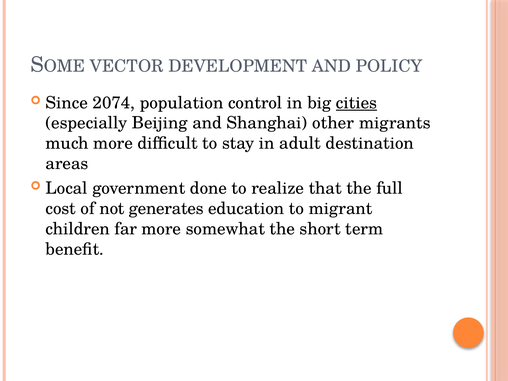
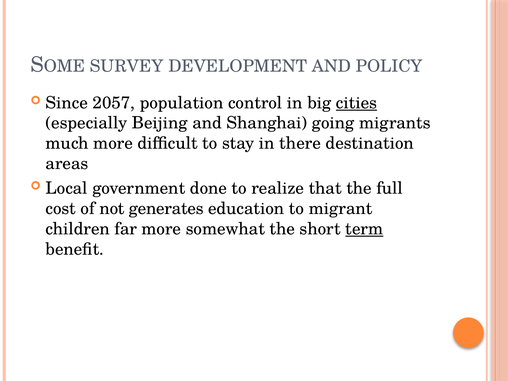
VECTOR: VECTOR -> SURVEY (127, 66)
2074: 2074 -> 2057 (114, 103)
other: other -> going (333, 123)
adult: adult -> there (300, 143)
term underline: none -> present (364, 229)
